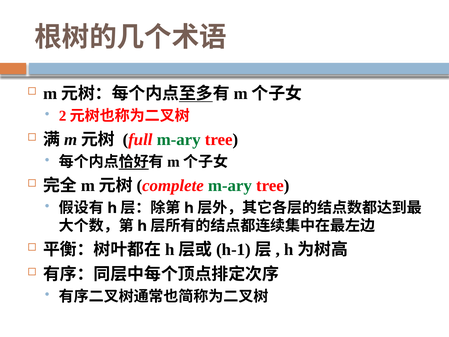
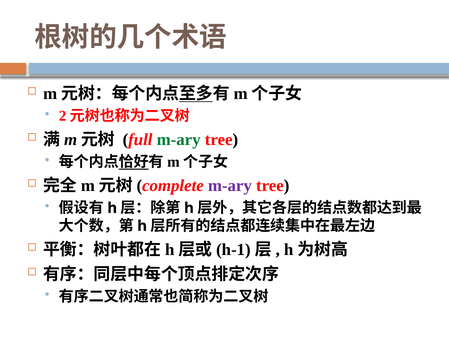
m-ary colour: green -> purple (230, 185)
